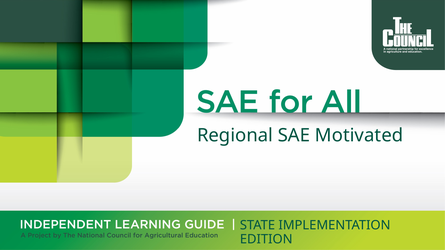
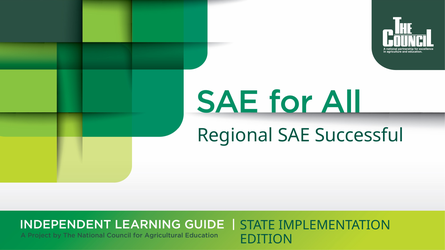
Motivated: Motivated -> Successful (359, 135)
